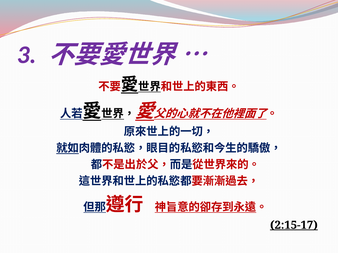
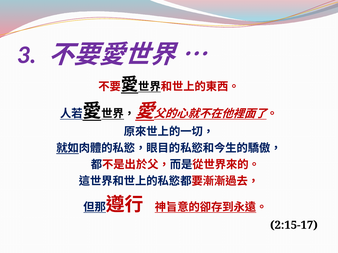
2:15-17 underline: present -> none (294, 226)
